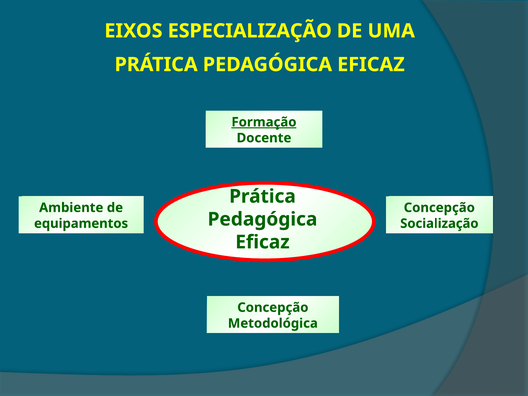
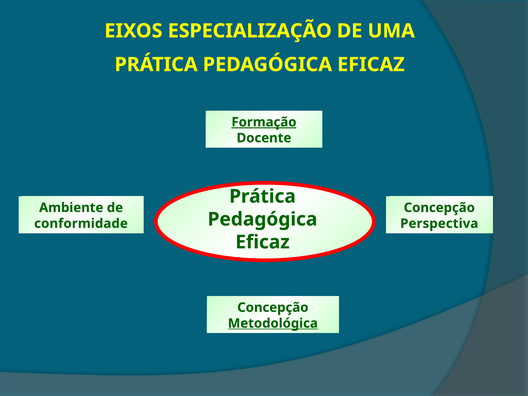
equipamentos: equipamentos -> conformidade (81, 224)
Socialização: Socialização -> Perspectiva (439, 224)
Metodológica underline: none -> present (273, 323)
